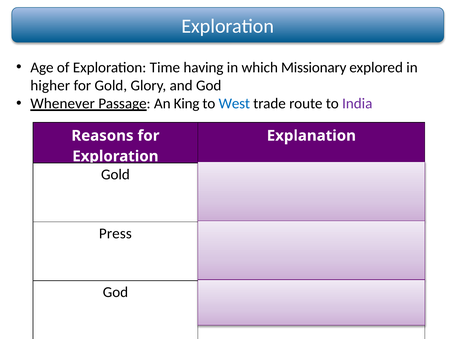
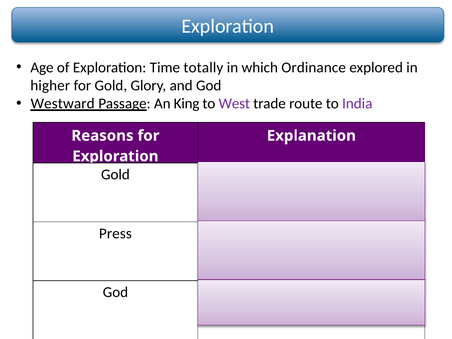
having: having -> totally (203, 67)
which Missionary: Missionary -> Ordinance (314, 67)
Whenever: Whenever -> Westward (63, 104)
West colour: blue -> purple (234, 104)
